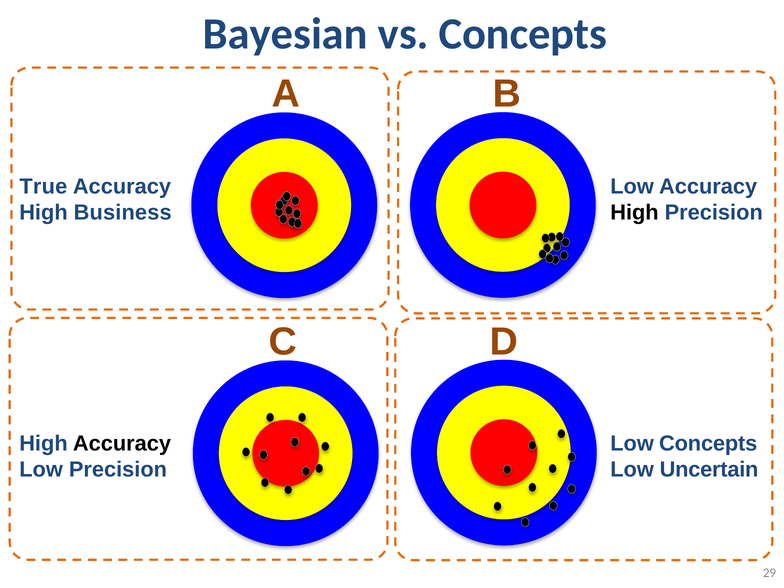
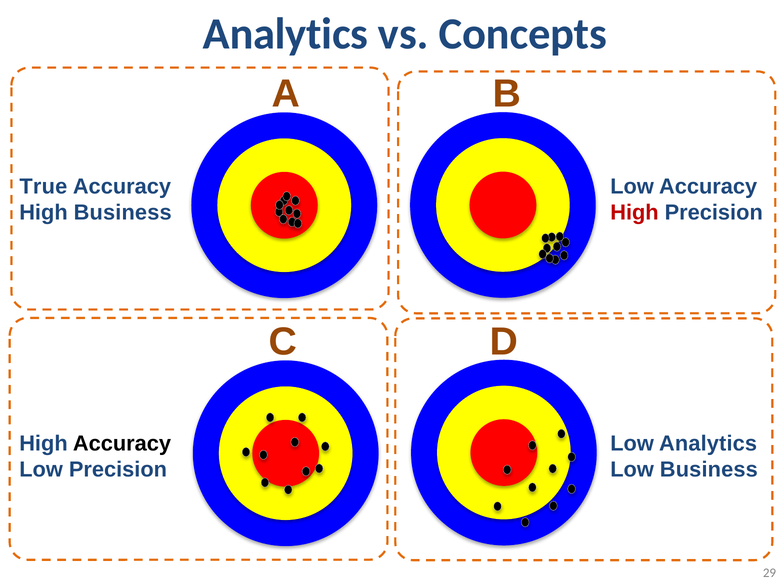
Bayesian: Bayesian -> Analytics (286, 34)
High colour: black -> red (634, 213)
Low Concepts: Concepts -> Analytics (708, 444)
Low Uncertain: Uncertain -> Business (709, 470)
